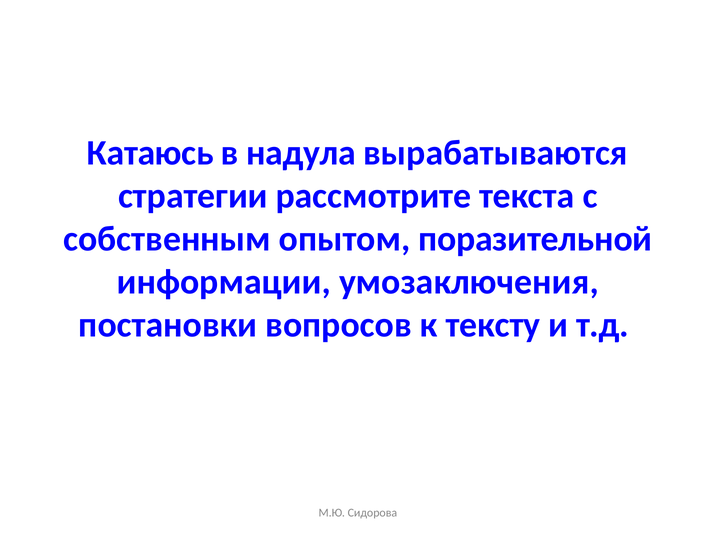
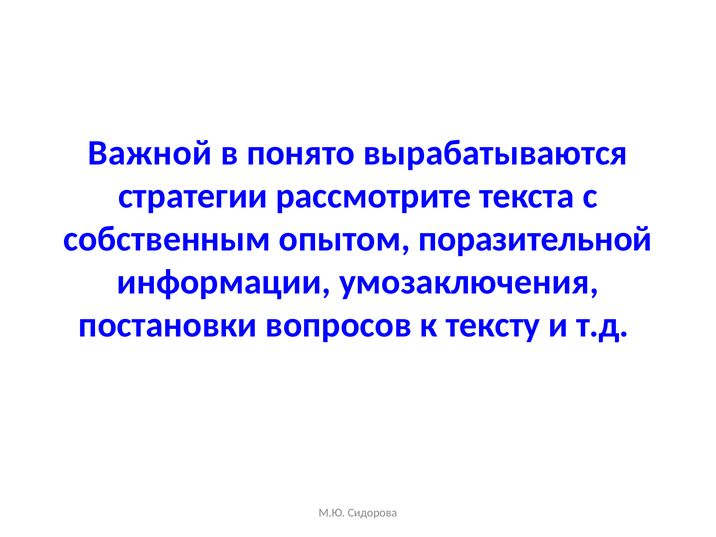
Катаюсь: Катаюсь -> Важной (150, 153)
надула: надула -> понято (301, 153)
